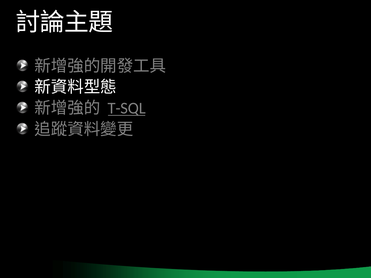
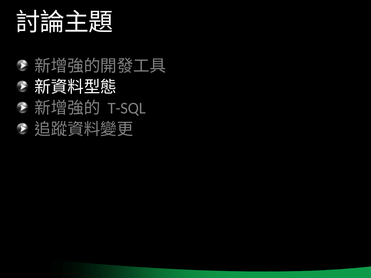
T-SQL underline: present -> none (127, 108)
